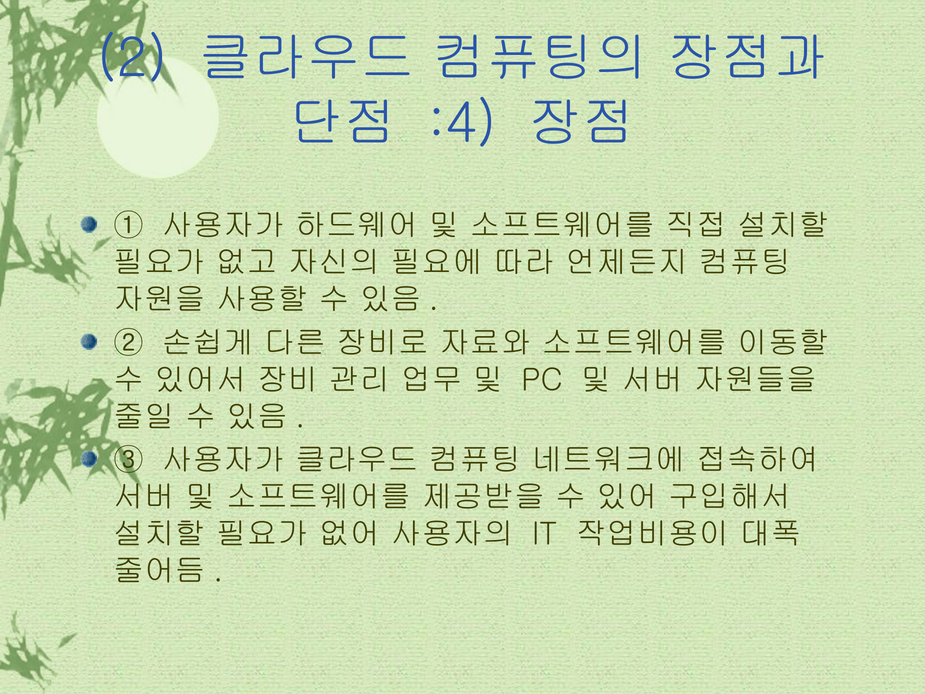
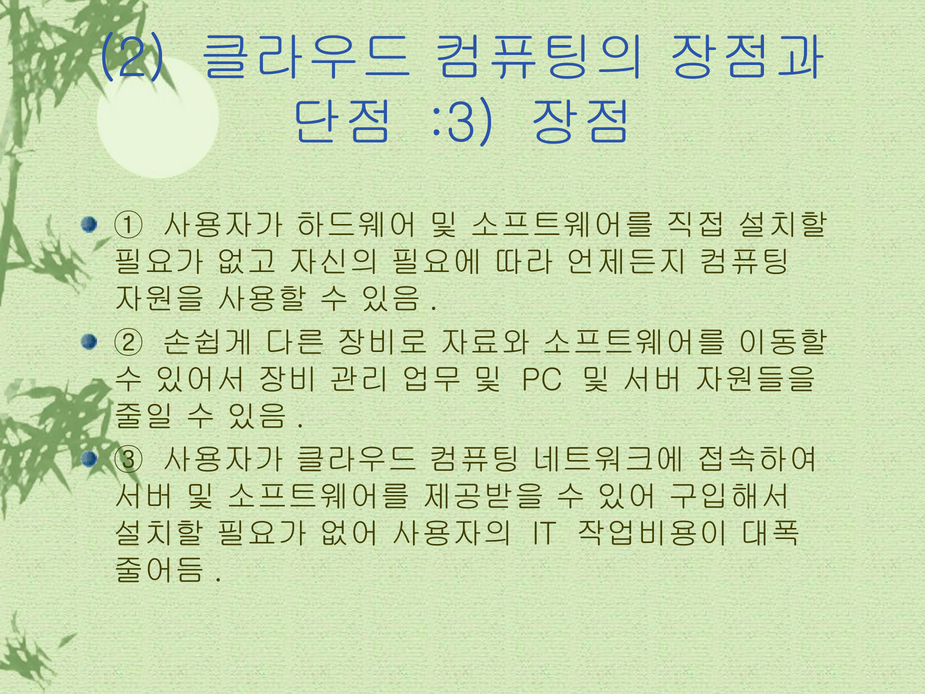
:4: :4 -> :3 (462, 123)
